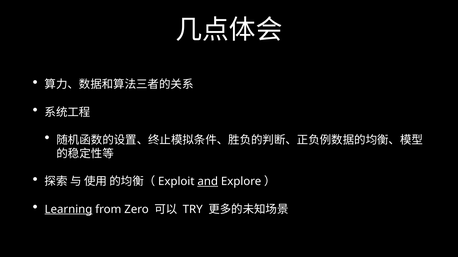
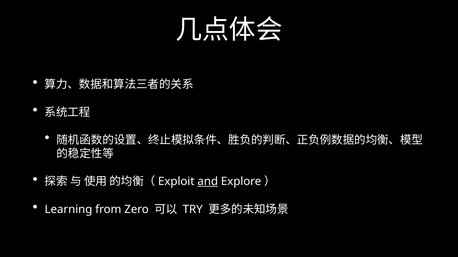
Learning underline: present -> none (68, 210)
